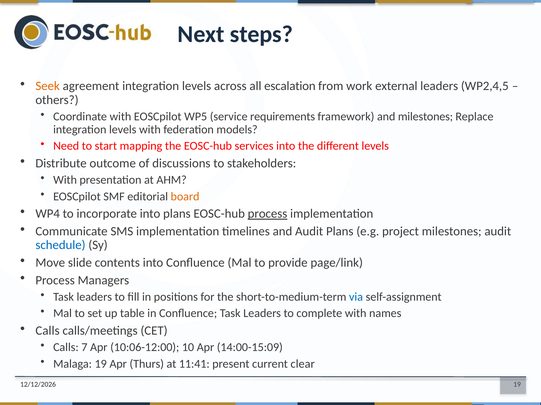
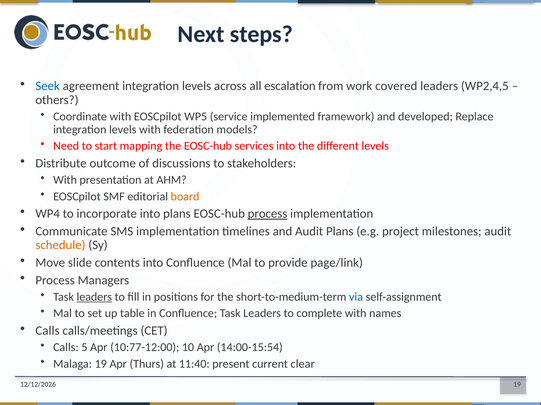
Seek colour: orange -> blue (48, 86)
external: external -> covered (396, 86)
requirements: requirements -> implemented (283, 117)
and milestones: milestones -> developed (425, 117)
schedule colour: blue -> orange (60, 245)
leaders underline: none -> present (94, 297)
7: 7 -> 5 (84, 348)
10:06-12:00: 10:06-12:00 -> 10:77-12:00 (145, 348)
14:00-15:09: 14:00-15:09 -> 14:00-15:54 (250, 348)
11:41: 11:41 -> 11:40 (194, 364)
